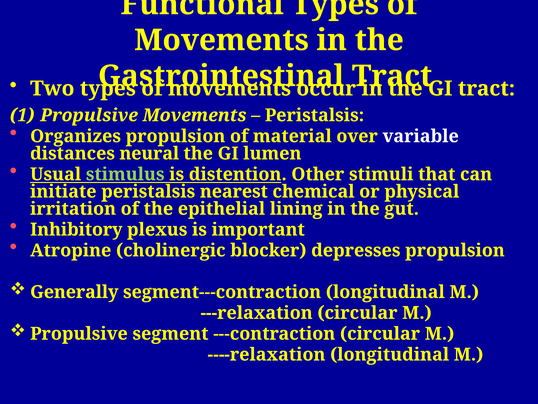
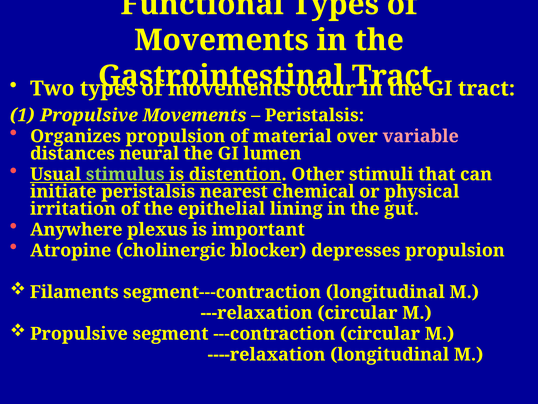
variable colour: white -> pink (421, 136)
Inhibitory: Inhibitory -> Anywhere (76, 229)
Generally: Generally -> Filaments (74, 292)
